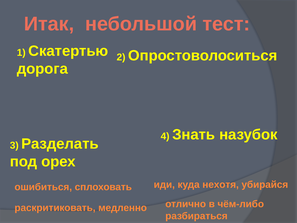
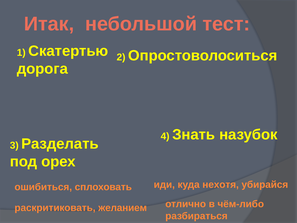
медленно: медленно -> желанием (123, 208)
